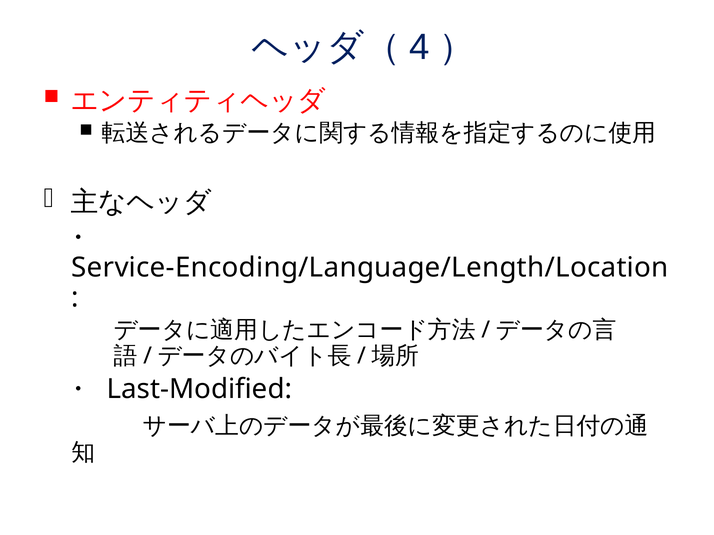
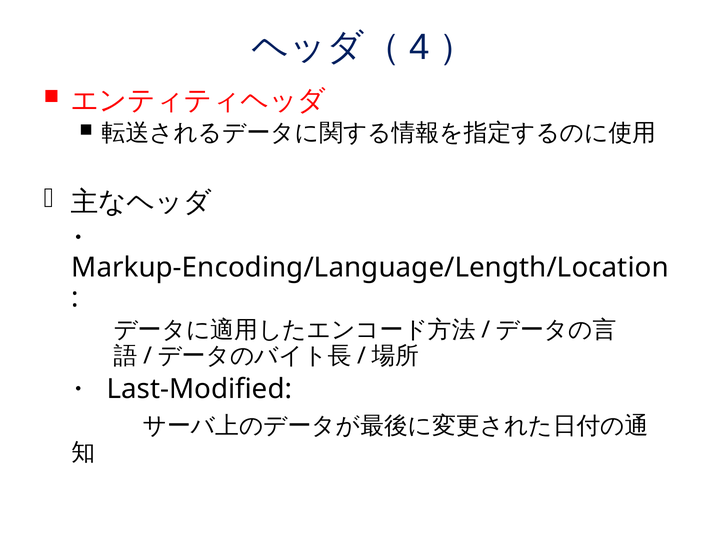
Service-Encoding/Language/Length/Location: Service-Encoding/Language/Length/Location -> Markup-Encoding/Language/Length/Location (370, 268)
